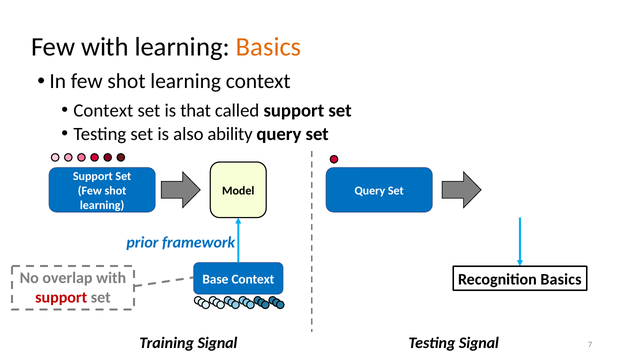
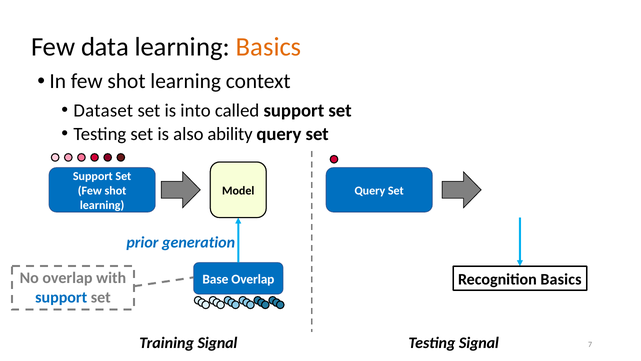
Few with: with -> data (105, 47)
Context: Context -> Dataset (103, 110)
that: that -> into (196, 110)
framework: framework -> generation (199, 242)
Base Context: Context -> Overlap (253, 279)
support colour: red -> blue (61, 297)
